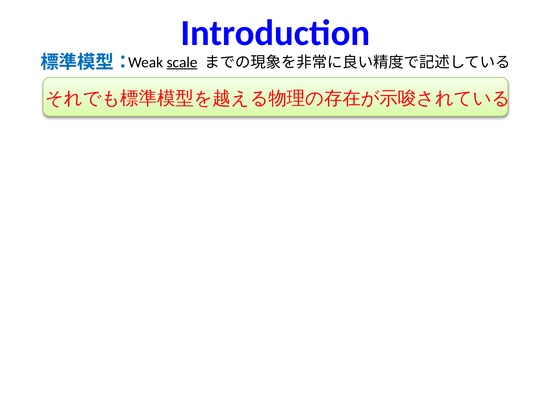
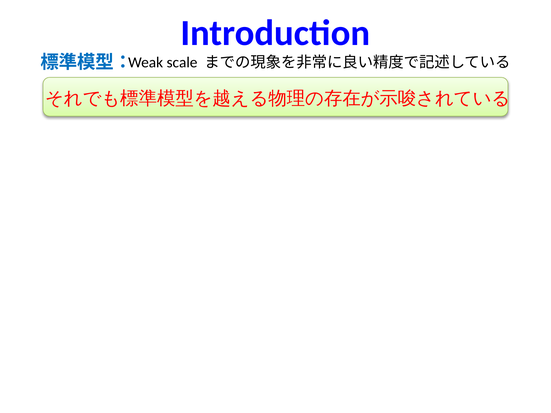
scale underline: present -> none (182, 62)
